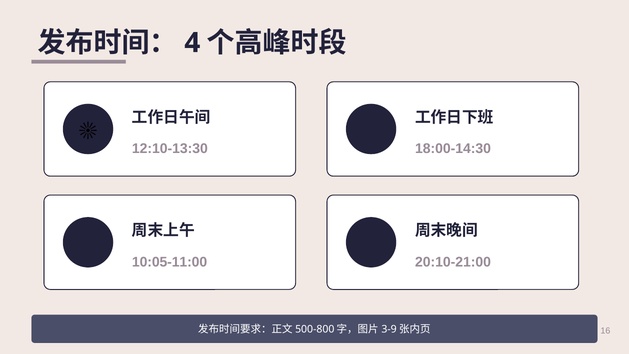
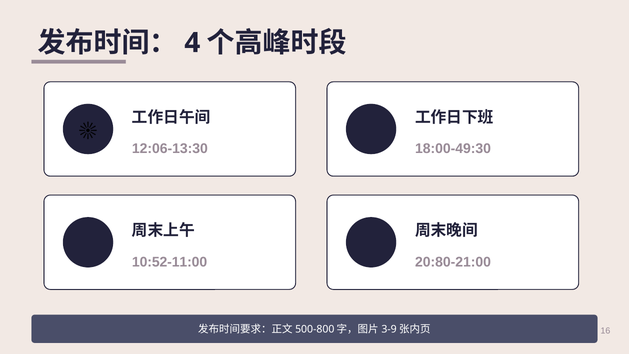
12:10-13:30: 12:10-13:30 -> 12:06-13:30 (170, 149)
18:00-14:30: 18:00-14:30 -> 18:00-49:30 (453, 149)
10:05-11:00: 10:05-11:00 -> 10:52-11:00 (170, 262)
20:10-21:00: 20:10-21:00 -> 20:80-21:00 (453, 262)
